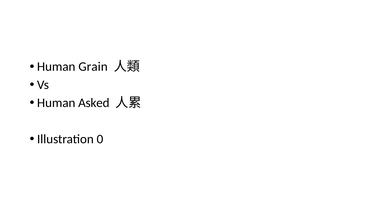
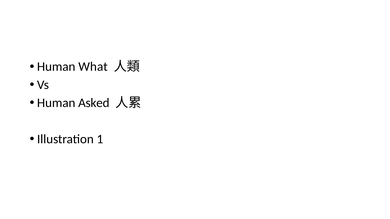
Grain: Grain -> What (93, 67)
0: 0 -> 1 (100, 139)
